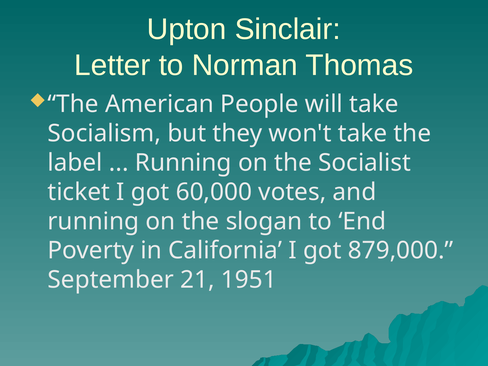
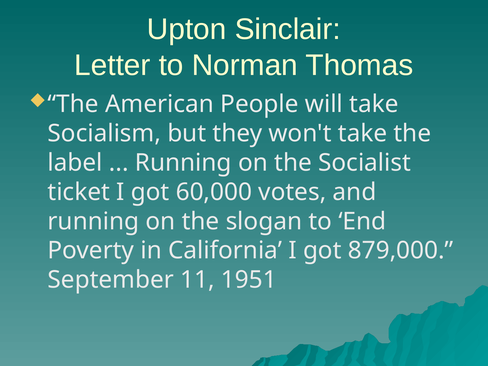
21: 21 -> 11 (197, 280)
